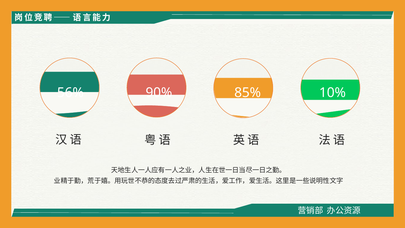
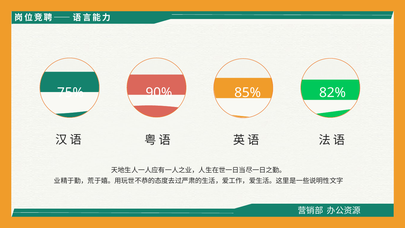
56%: 56% -> 75% (70, 93)
10%: 10% -> 82% (332, 93)
